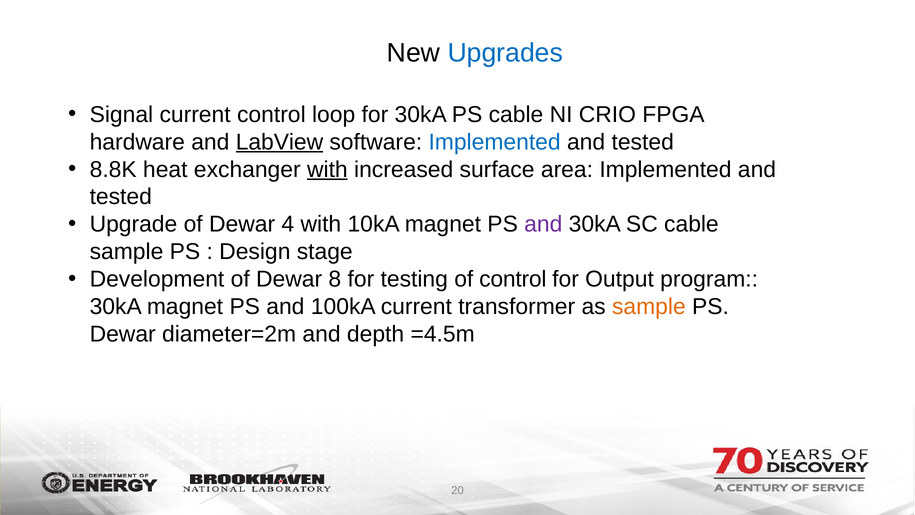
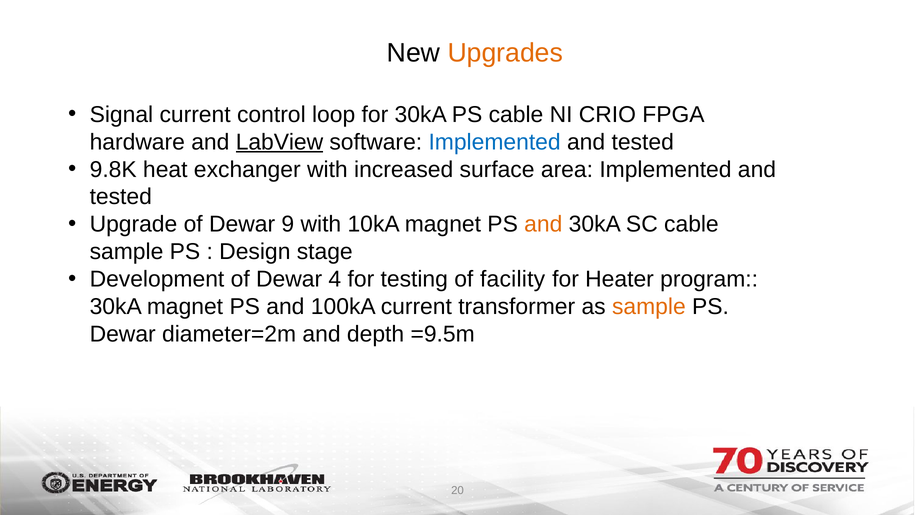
Upgrades colour: blue -> orange (505, 53)
8.8K: 8.8K -> 9.8K (113, 169)
with underline: present -> none (327, 169)
4: 4 -> 9 (288, 224)
and colour: purple -> orange (543, 224)
8: 8 -> 4 (335, 279)
of control: control -> facility (513, 279)
Output: Output -> Heater (620, 279)
=4.5m: =4.5m -> =9.5m (443, 334)
